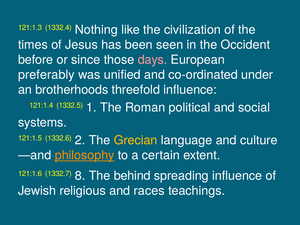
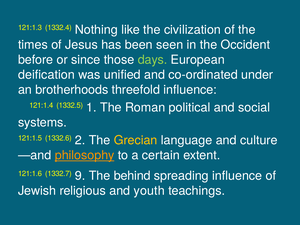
days colour: pink -> light green (153, 60)
preferably: preferably -> deification (46, 75)
8: 8 -> 9 (80, 176)
races: races -> youth (149, 191)
